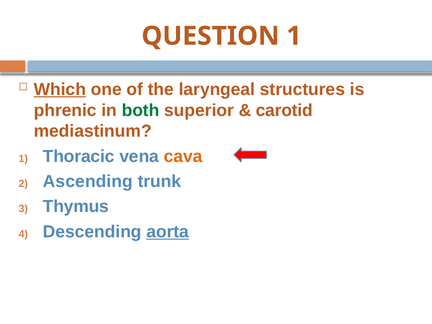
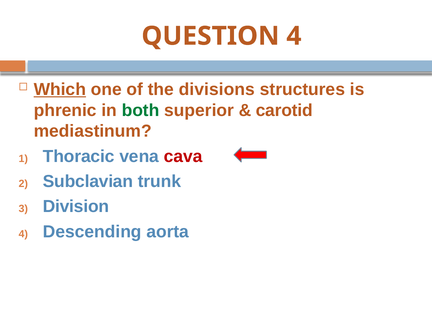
QUESTION 1: 1 -> 4 (294, 36)
laryngeal: laryngeal -> divisions (217, 89)
cava colour: orange -> red (183, 156)
Ascending: Ascending -> Subclavian (88, 181)
Thymus: Thymus -> Division (76, 207)
aorta underline: present -> none (168, 232)
